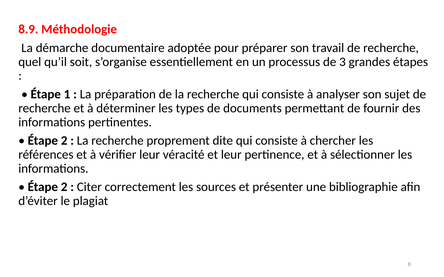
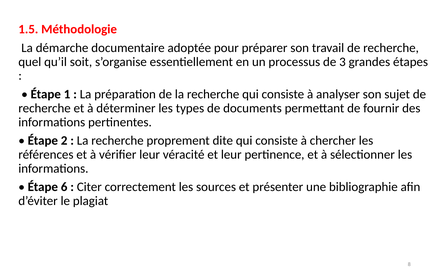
8.9: 8.9 -> 1.5 (28, 29)
2: 2 -> 6 (64, 187)
